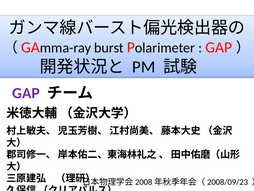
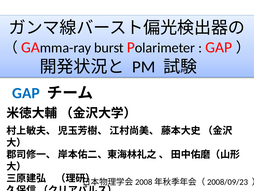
GAP colour: purple -> blue (26, 93)
